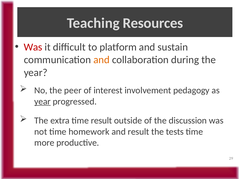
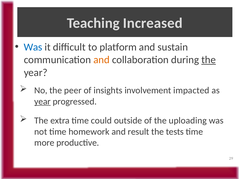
Resources: Resources -> Increased (153, 23)
Was colour: red -> blue (33, 47)
the underline: none -> present (209, 60)
interest: interest -> insights (108, 90)
pedagogy: pedagogy -> impacted (191, 90)
time result: result -> could (101, 121)
discussion: discussion -> uploading (188, 121)
